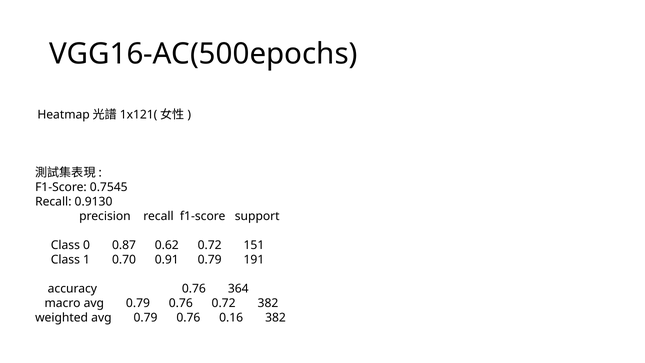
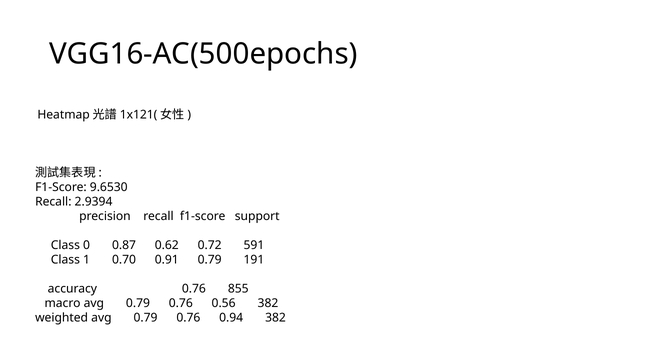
0.7545: 0.7545 -> 9.6530 (109, 187)
0.9130: 0.9130 -> 2.9394 (94, 202)
151: 151 -> 591 (254, 245)
364: 364 -> 855 (238, 289)
0.76 0.72: 0.72 -> 0.56 (224, 303)
0.16: 0.16 -> 0.94 (231, 318)
